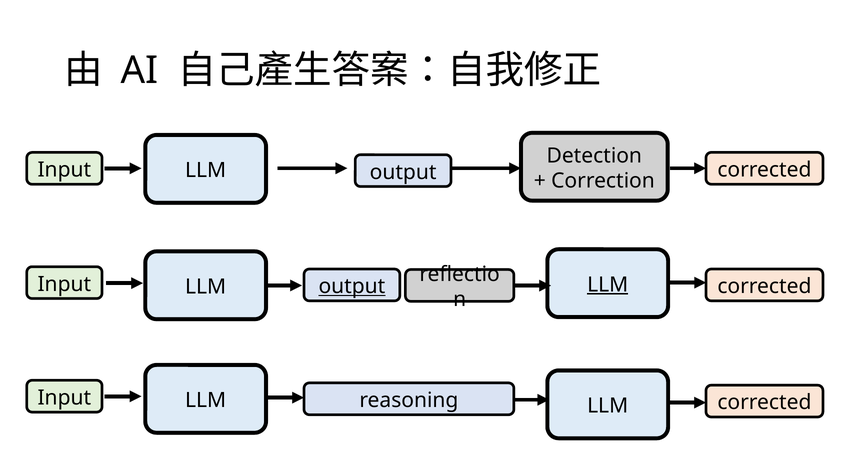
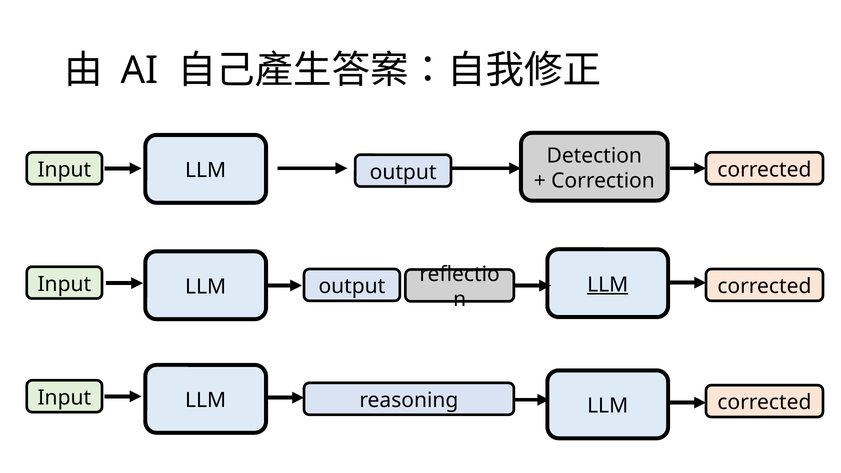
output underline: present -> none (352, 286)
